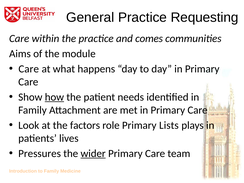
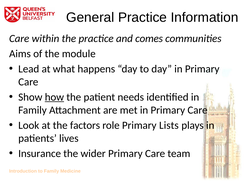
Requesting: Requesting -> Information (205, 17)
Care: Care -> Lead (29, 69)
Pressures: Pressures -> Insurance (40, 154)
wider underline: present -> none (93, 154)
